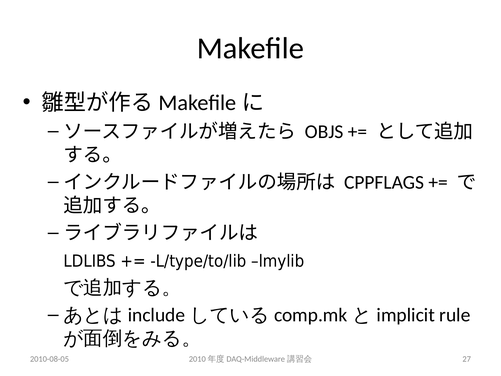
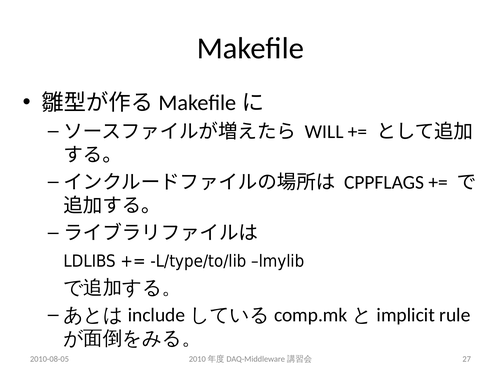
OBJS: OBJS -> WILL (324, 131)
